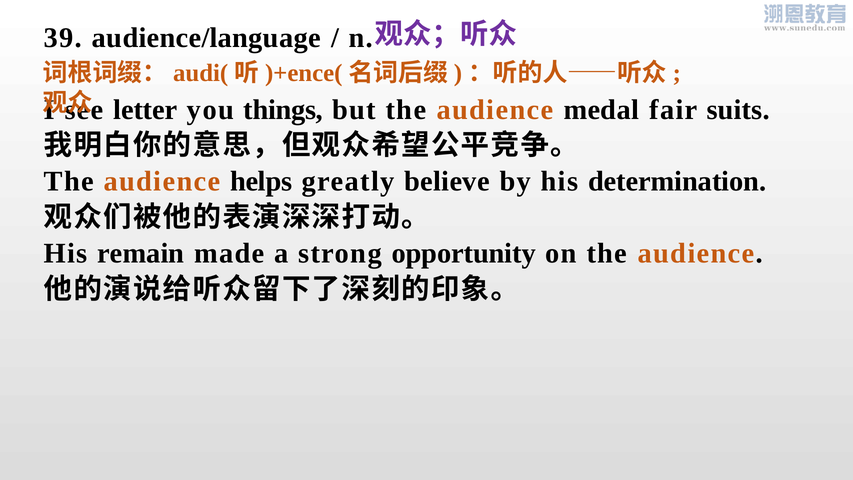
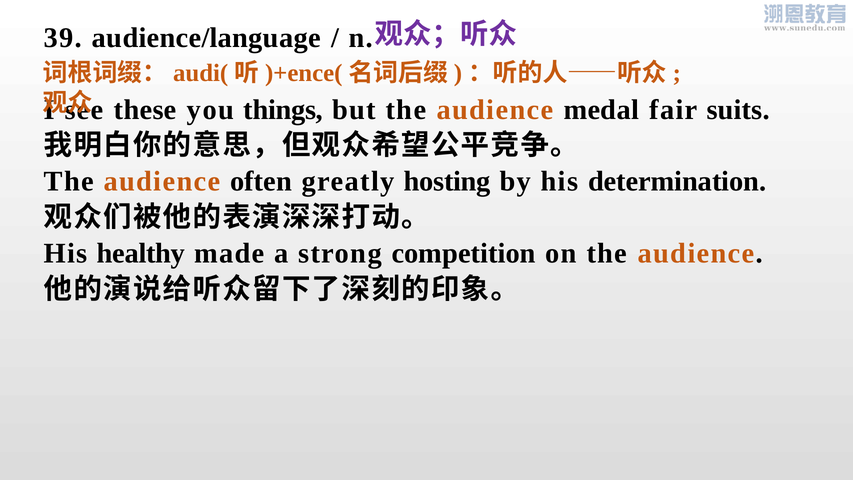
letter: letter -> these (145, 110)
helps: helps -> often (261, 181)
believe: believe -> hosting (447, 181)
remain: remain -> healthy (141, 253)
opportunity: opportunity -> competition (464, 253)
